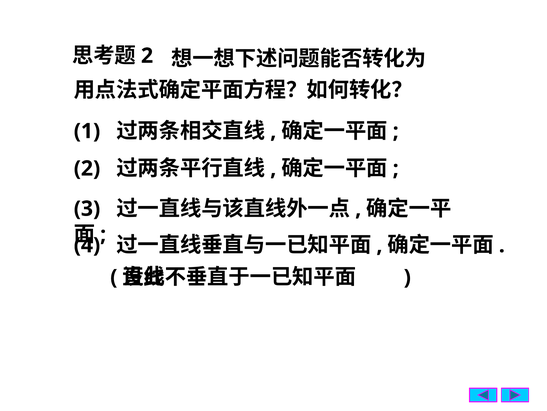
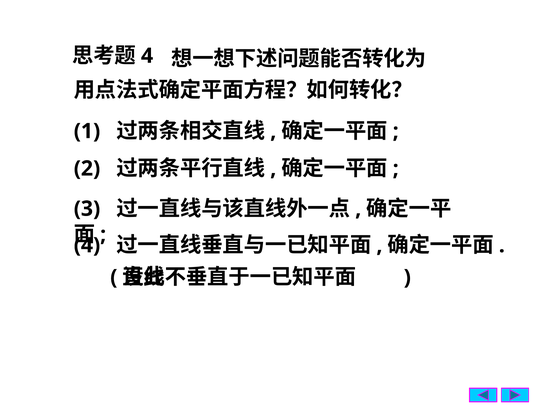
2: 2 -> 4 (147, 56)
